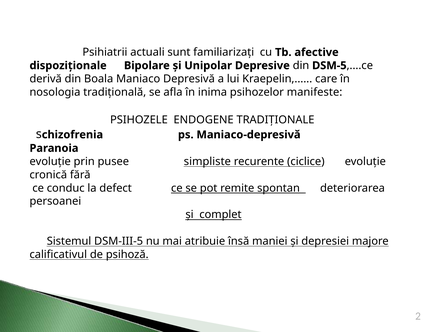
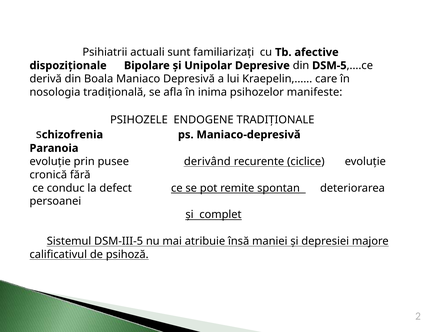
simpliste: simpliste -> derivând (207, 162)
